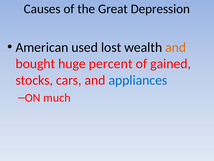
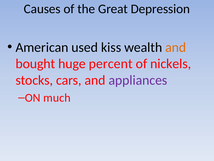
lost: lost -> kiss (111, 47)
gained: gained -> nickels (171, 64)
appliances colour: blue -> purple (138, 80)
